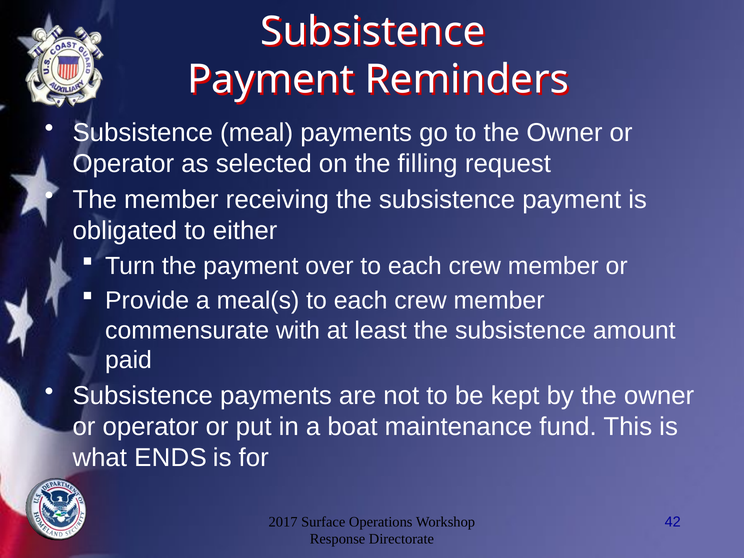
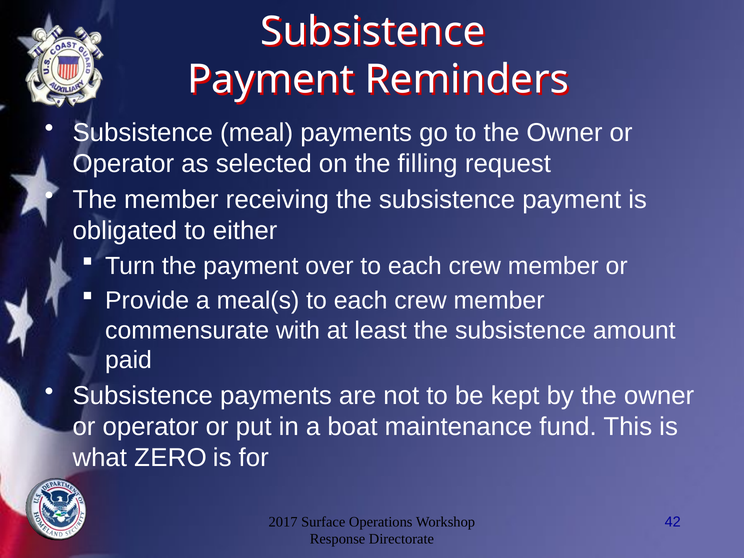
ENDS: ENDS -> ZERO (170, 458)
